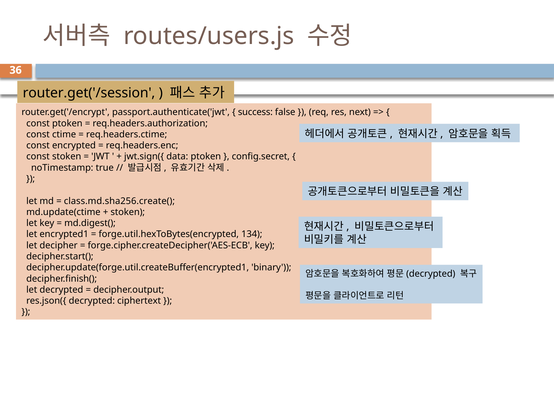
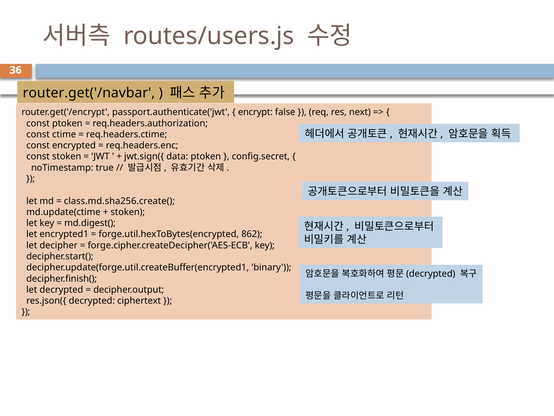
router.get('/session: router.get('/session -> router.get('/navbar (89, 93)
success: success -> encrypt (255, 112)
134: 134 -> 862 (252, 234)
